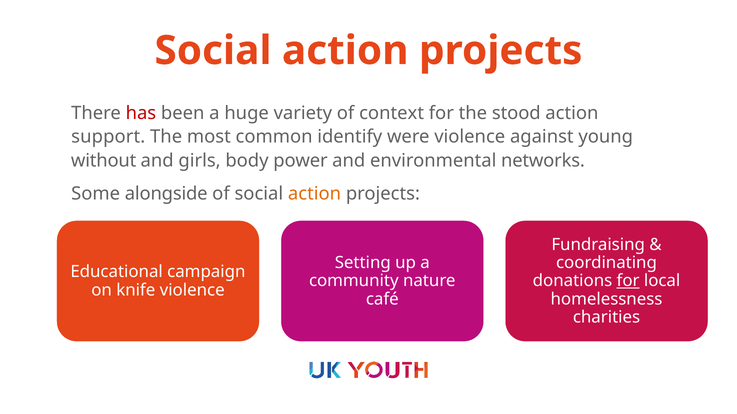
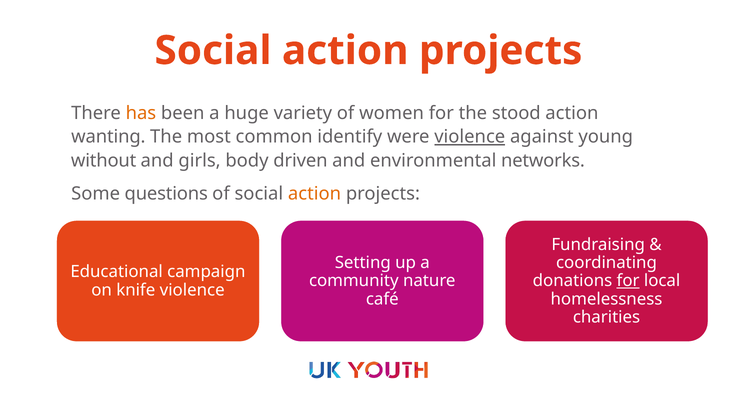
has colour: red -> orange (141, 113)
context: context -> women (392, 113)
support: support -> wanting (108, 137)
violence underline: none -> present (470, 137)
power: power -> driven (300, 161)
alongside: alongside -> questions (166, 194)
